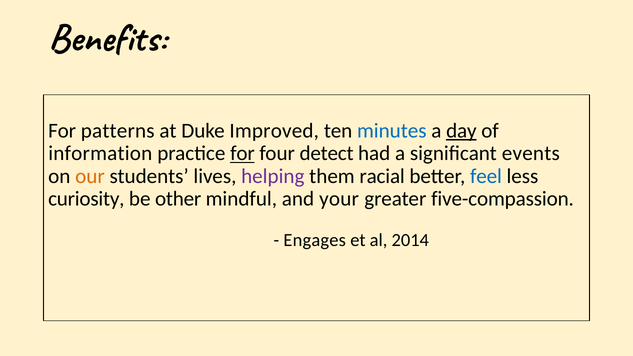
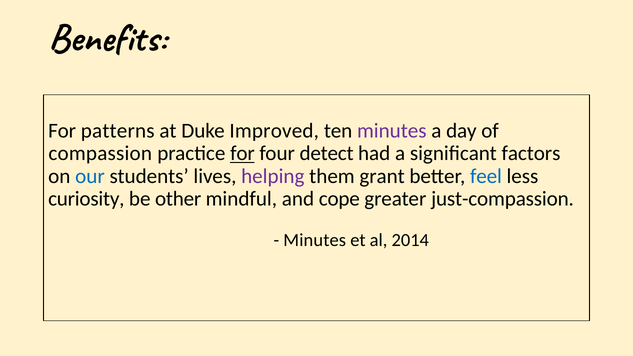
minutes colour: blue -> purple (392, 131)
day underline: present -> none (461, 131)
information: information -> compassion (100, 153)
events: events -> factors (531, 153)
our colour: orange -> blue (90, 176)
racial: racial -> grant (382, 176)
your: your -> cope (339, 199)
five-compassion: five-compassion -> just-compassion (503, 199)
Engages: Engages -> Minutes (315, 240)
